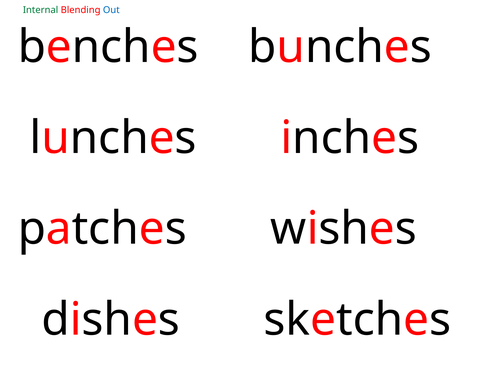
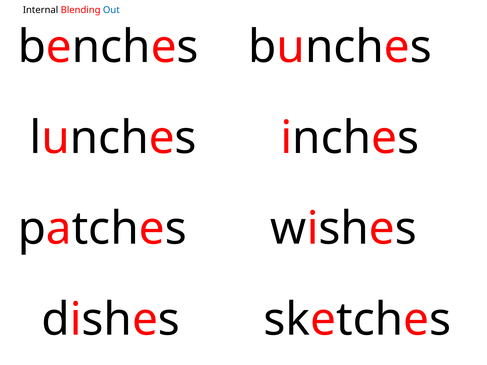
Internal colour: green -> black (41, 10)
